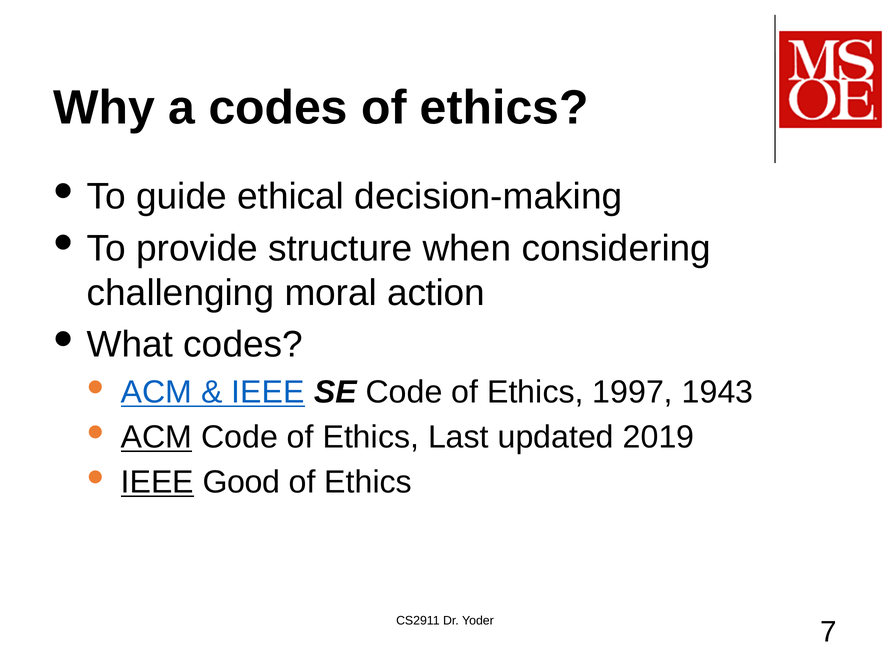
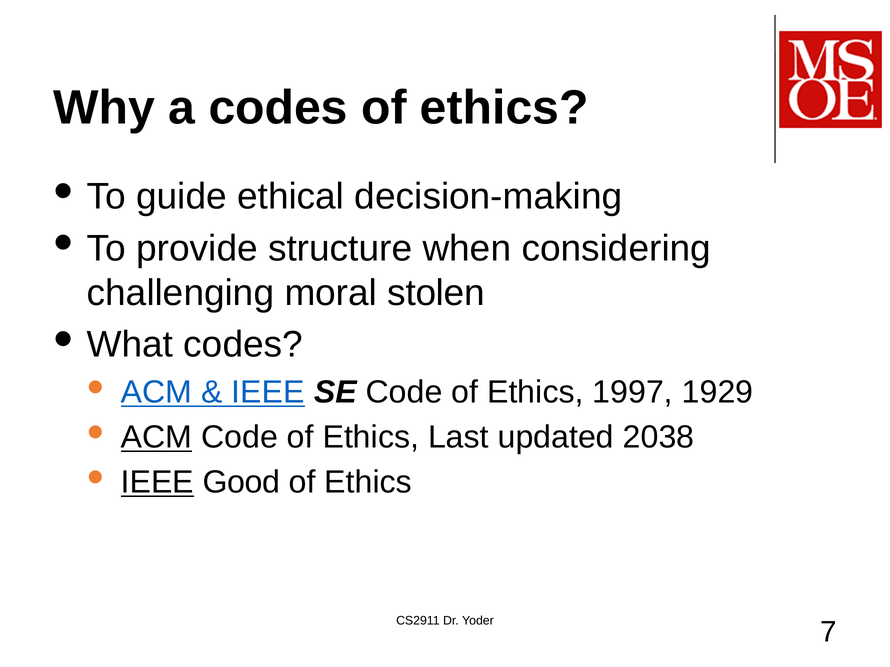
action: action -> stolen (436, 293)
1943: 1943 -> 1929 (718, 393)
2019: 2019 -> 2038 (659, 438)
